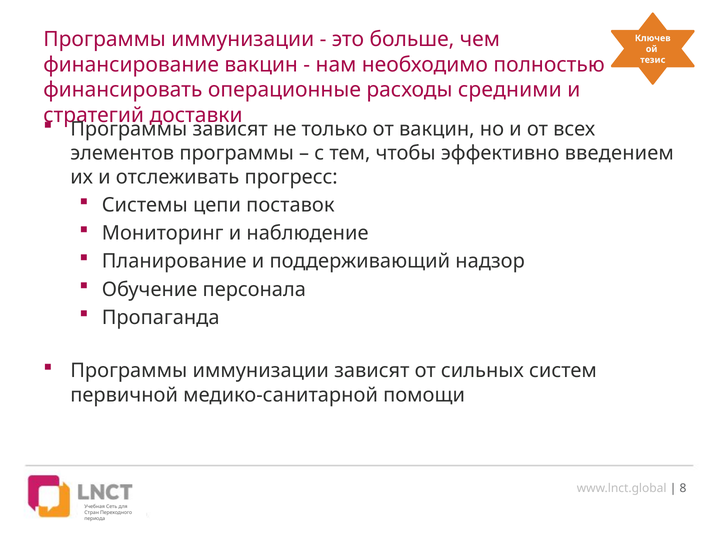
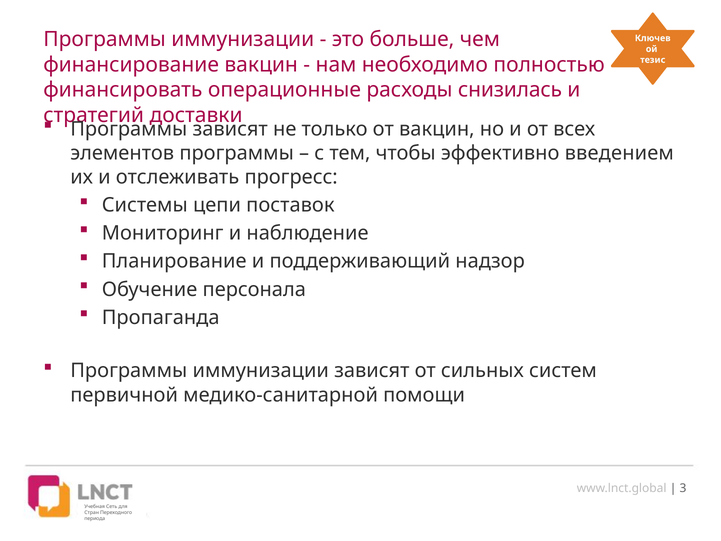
средними: средними -> снизилась (510, 90)
8: 8 -> 3 (683, 488)
